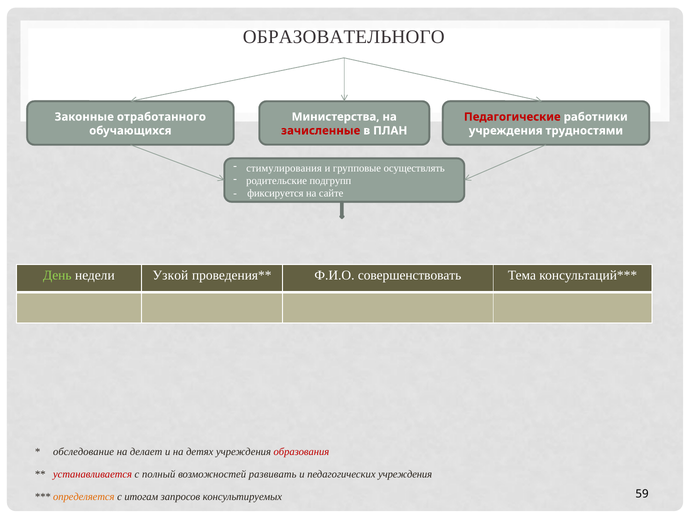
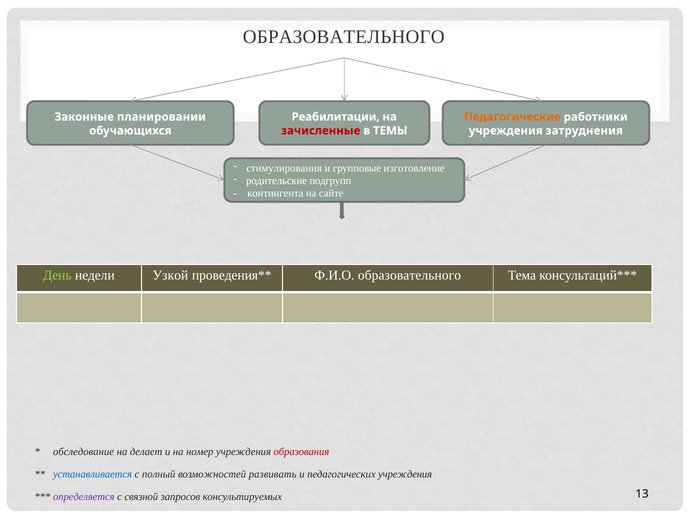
Министерства: Министерства -> Реабилитации (336, 117)
отработанного: отработанного -> планировании (161, 117)
Педагогические colour: red -> orange (512, 117)
ПЛАН: ПЛАН -> ТЕМЫ (390, 130)
трудностями: трудностями -> затруднения (584, 131)
осуществлять: осуществлять -> изготовление (414, 168)
фиксируется: фиксируется -> контингента (275, 193)
Ф.И.О совершенствовать: совершенствовать -> образовательного (409, 275)
детях: детях -> номер (200, 451)
устанавливается colour: red -> blue (93, 474)
определяется colour: orange -> purple (84, 496)
итогам: итогам -> связной (141, 496)
59: 59 -> 13 (642, 493)
